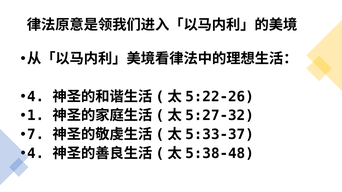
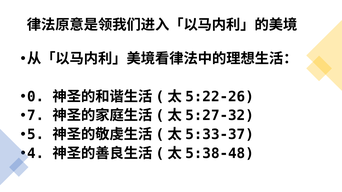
4: 4 -> 0 (36, 97)
1: 1 -> 7 (36, 116)
7: 7 -> 5 (36, 135)
